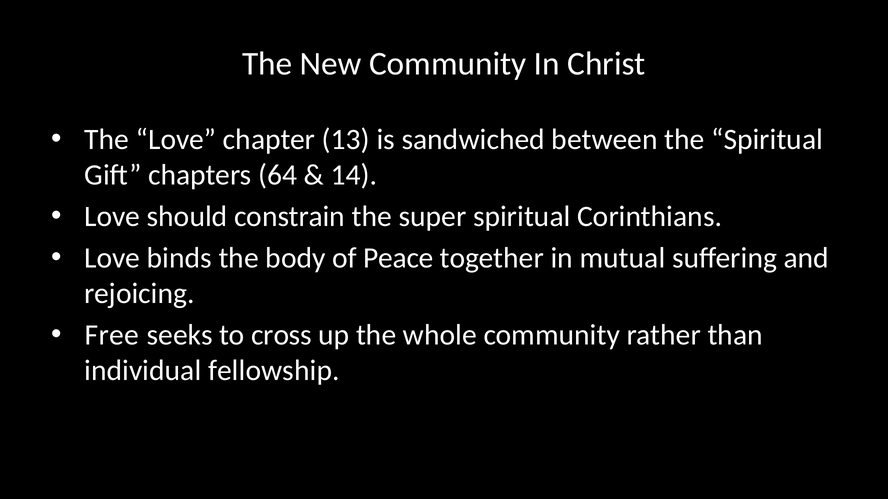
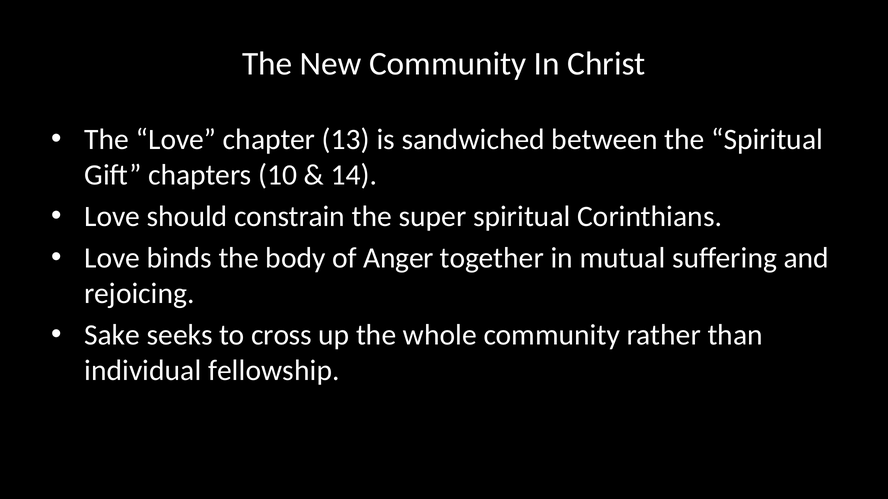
64: 64 -> 10 (278, 175)
Peace: Peace -> Anger (399, 258)
Free: Free -> Sake (112, 335)
